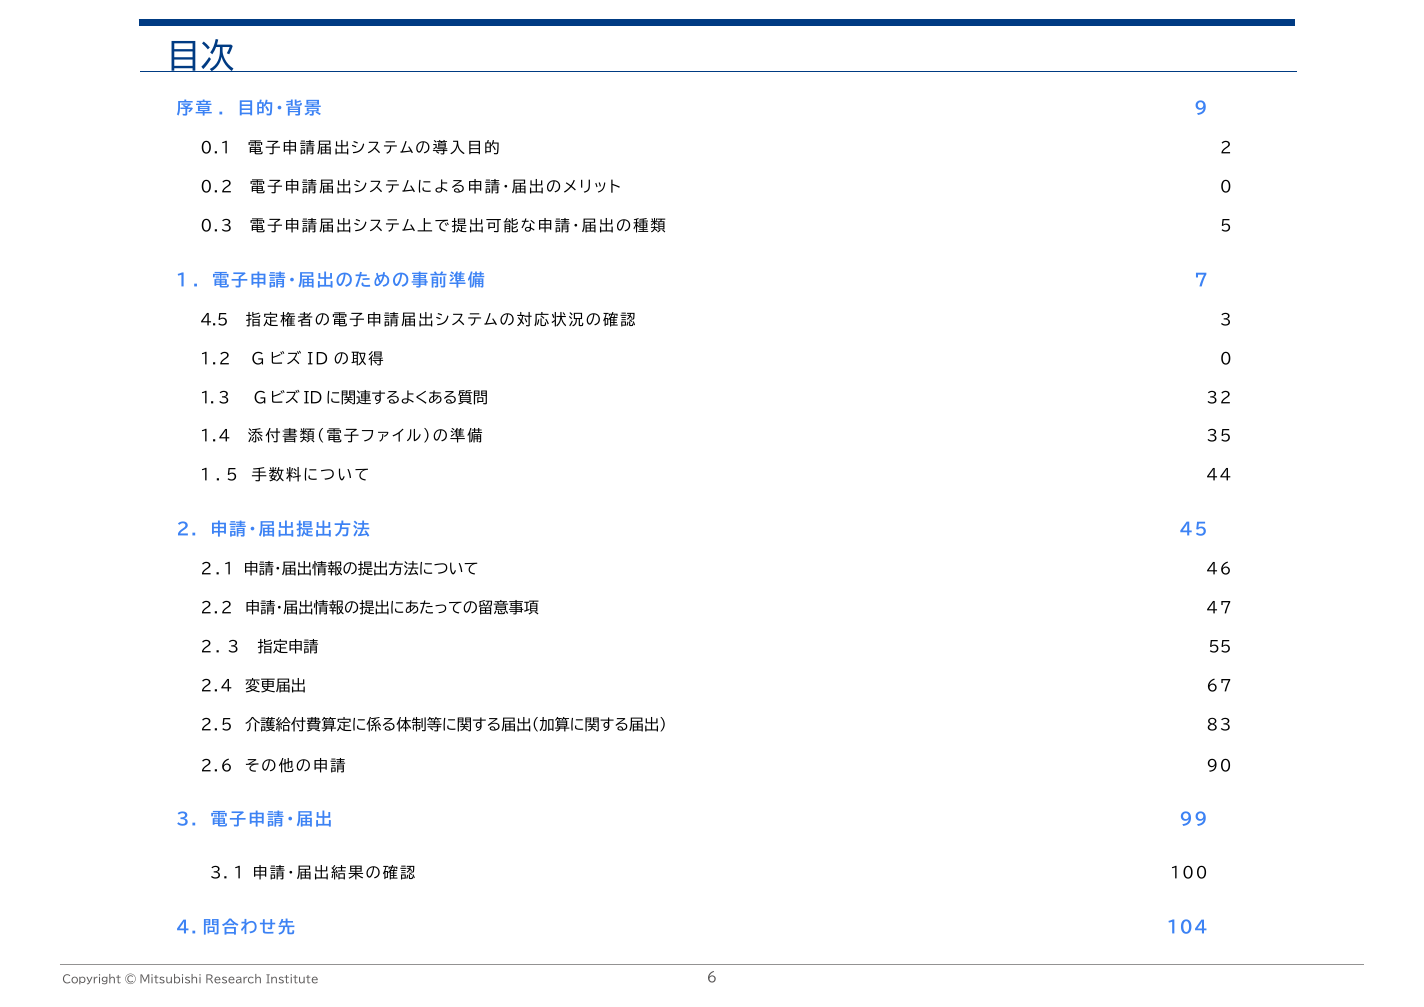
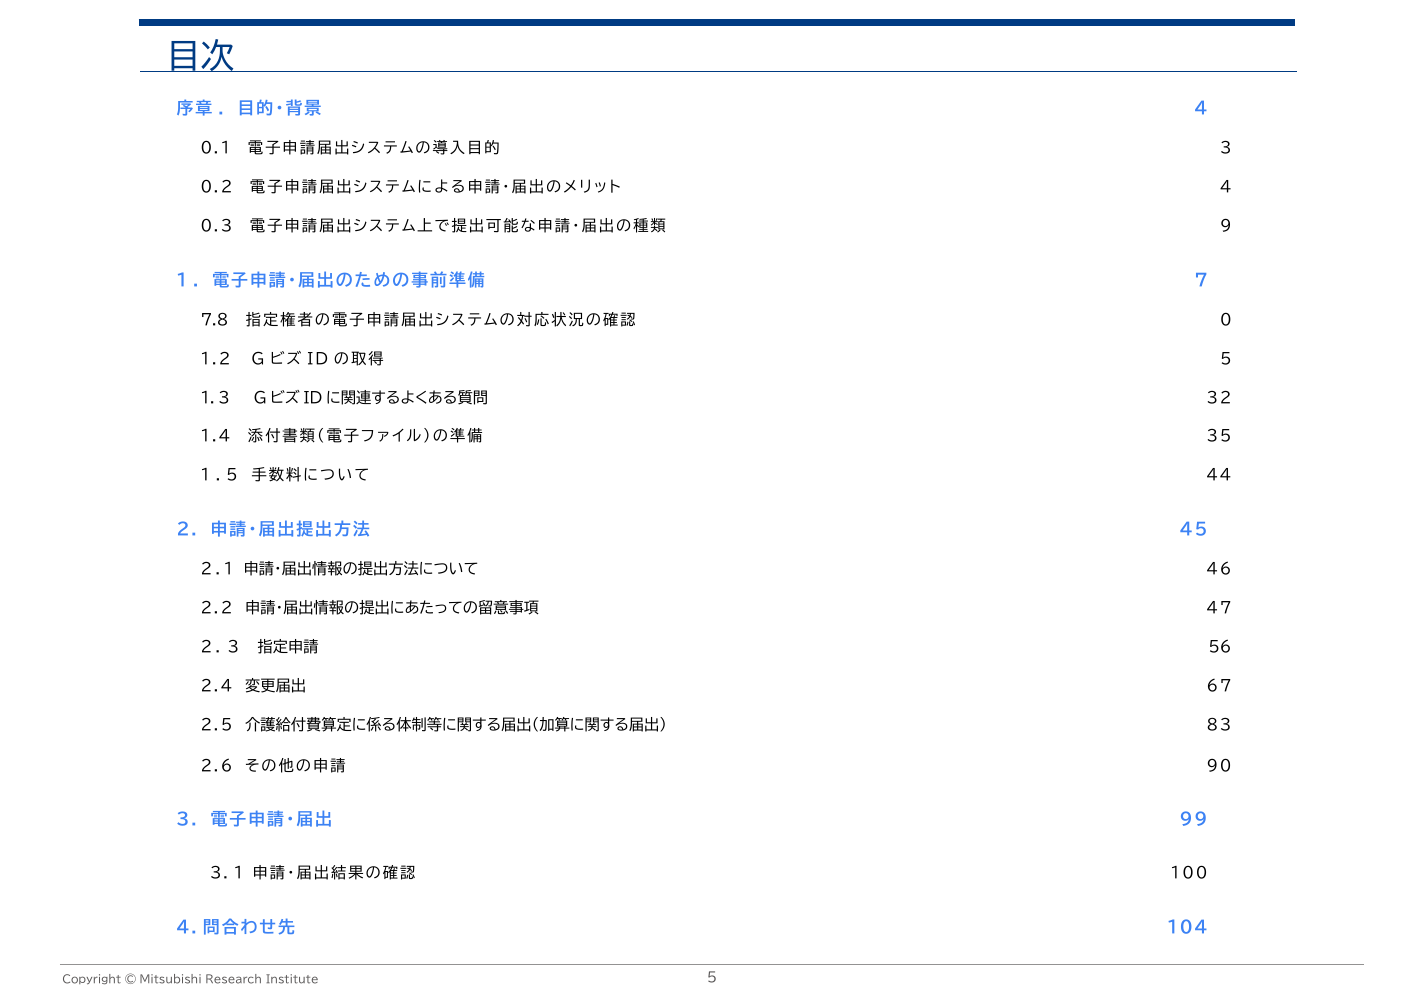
9: 9 -> 4 (1201, 109)
2: 2 -> 3 (1226, 149)
0: 0 -> 4 (1226, 188)
5: 5 -> 9 (1226, 227)
4.5: 4.5 -> 7.8 (214, 320)
3: 3 -> 0 (1226, 320)
0: 0 -> 5 (1226, 359)
55: 55 -> 56 (1220, 647)
6: 6 -> 5 (712, 978)
